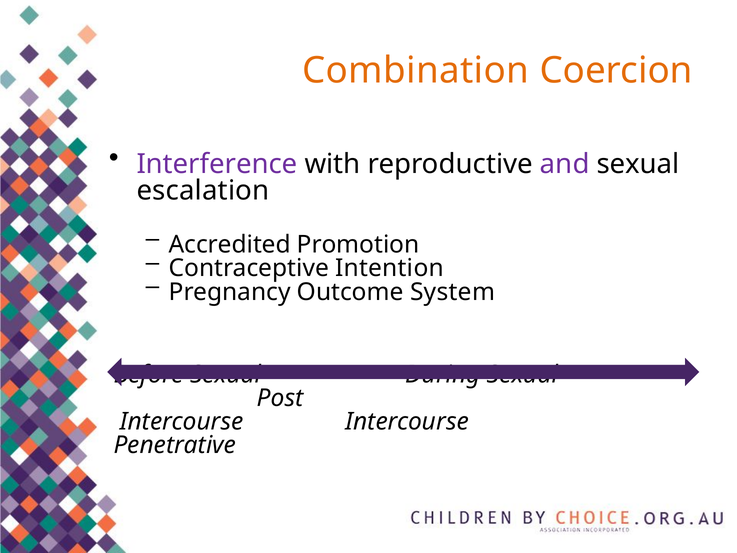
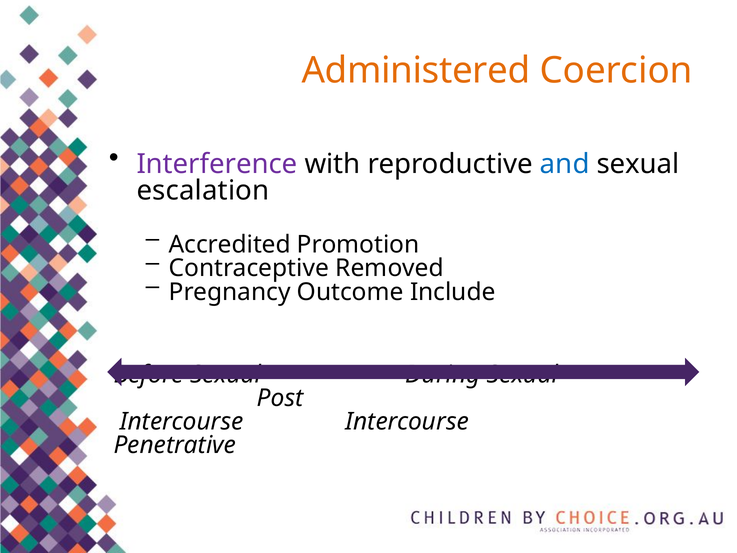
Combination: Combination -> Administered (416, 71)
and colour: purple -> blue (565, 164)
Intention: Intention -> Removed (390, 268)
System: System -> Include (453, 292)
